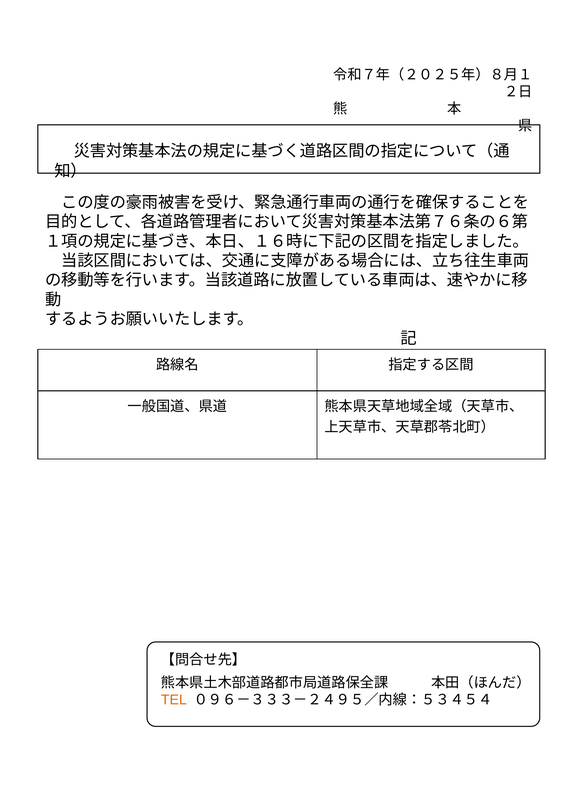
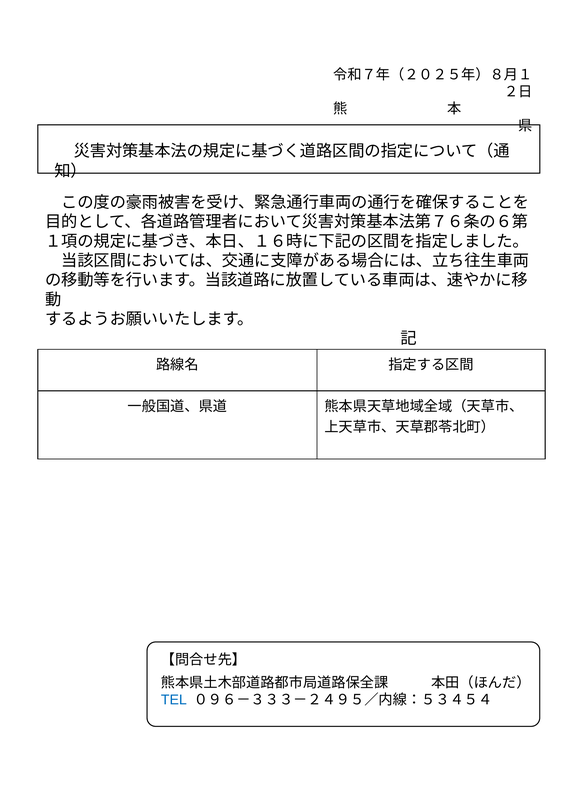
TEL colour: orange -> blue (174, 700)
